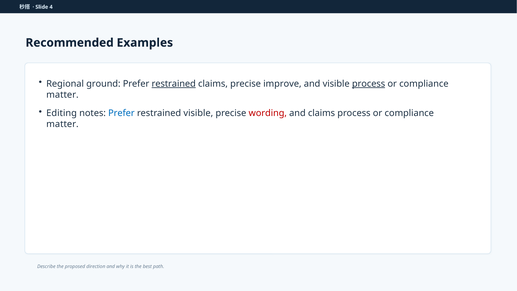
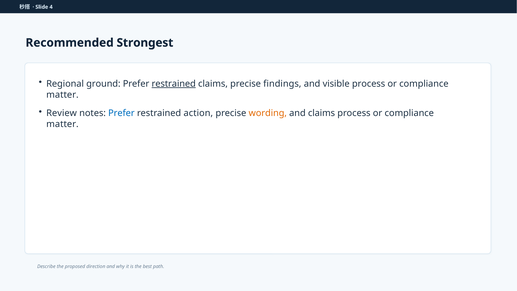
Examples: Examples -> Strongest (145, 43)
improve: improve -> findings (282, 84)
process underline: present -> none (369, 84)
Editing: Editing -> Review (62, 113)
restrained visible: visible -> action (198, 113)
wording colour: red -> orange (268, 113)
